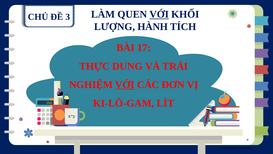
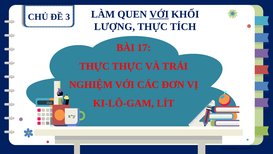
LƯỢNG HÀNH: HÀNH -> THỰC (153, 27)
THỰC DUNG: DUNG -> THỰC (127, 66)
VỚI underline: present -> none (125, 84)
